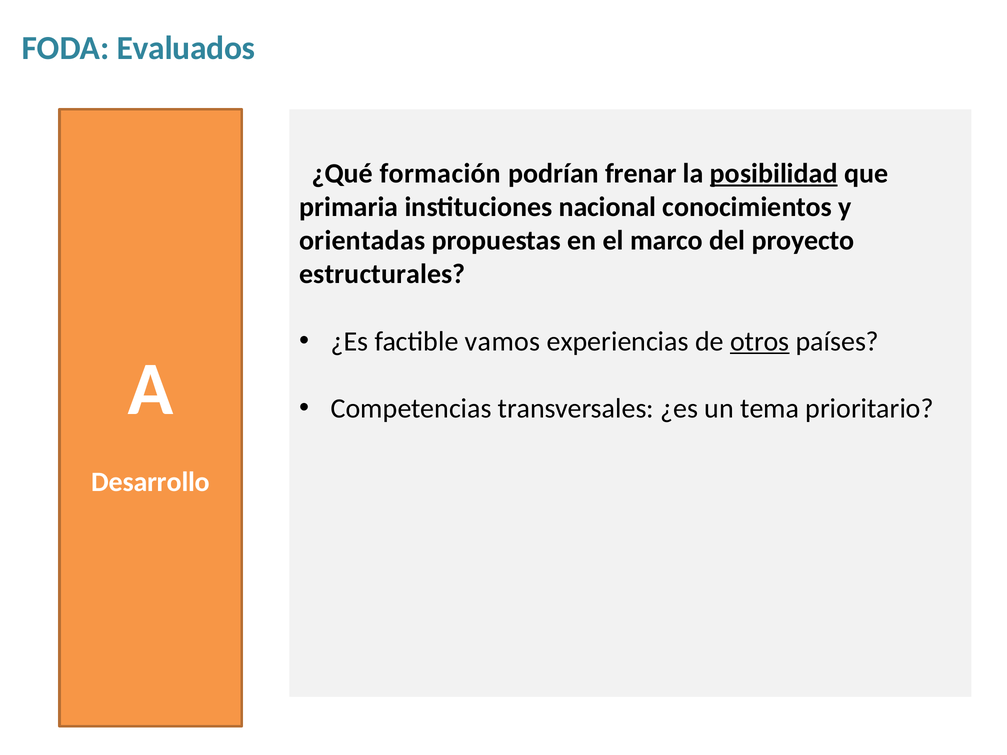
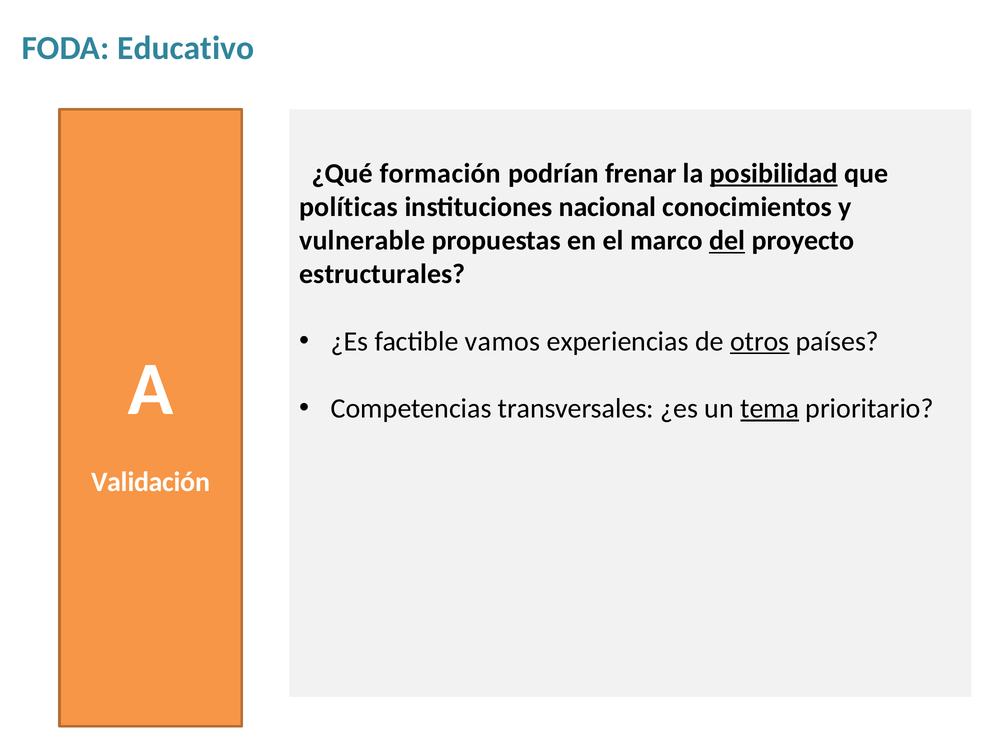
Evaluados: Evaluados -> Educativo (186, 48)
primaria: primaria -> políticas (349, 207)
orientadas: orientadas -> vulnerable (362, 241)
del underline: none -> present (727, 241)
tema underline: none -> present (770, 409)
Desarrollo: Desarrollo -> Validación (151, 482)
